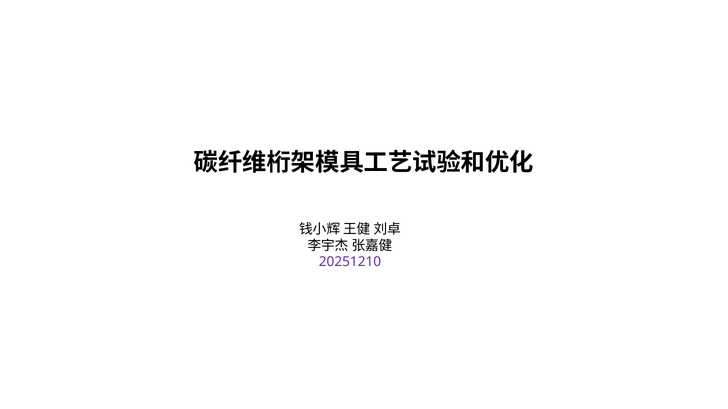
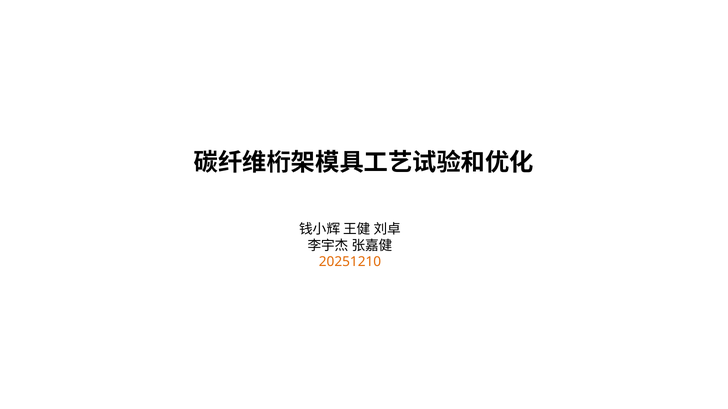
20251210 colour: purple -> orange (350, 262)
